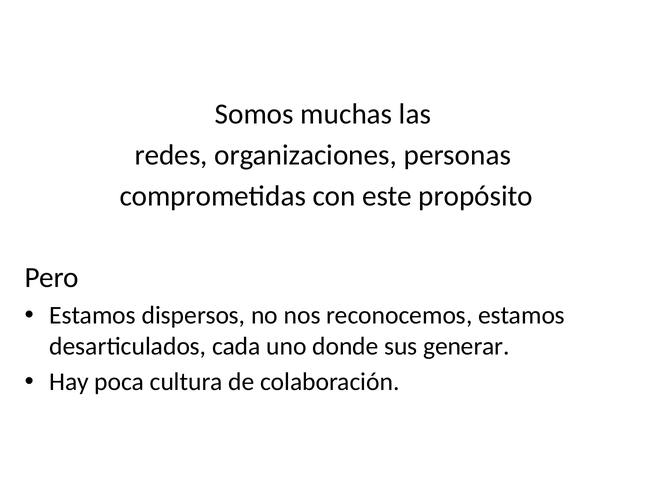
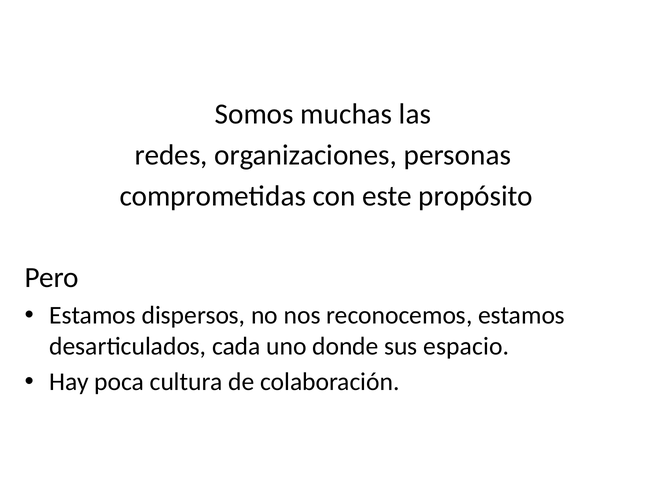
generar: generar -> espacio (466, 347)
